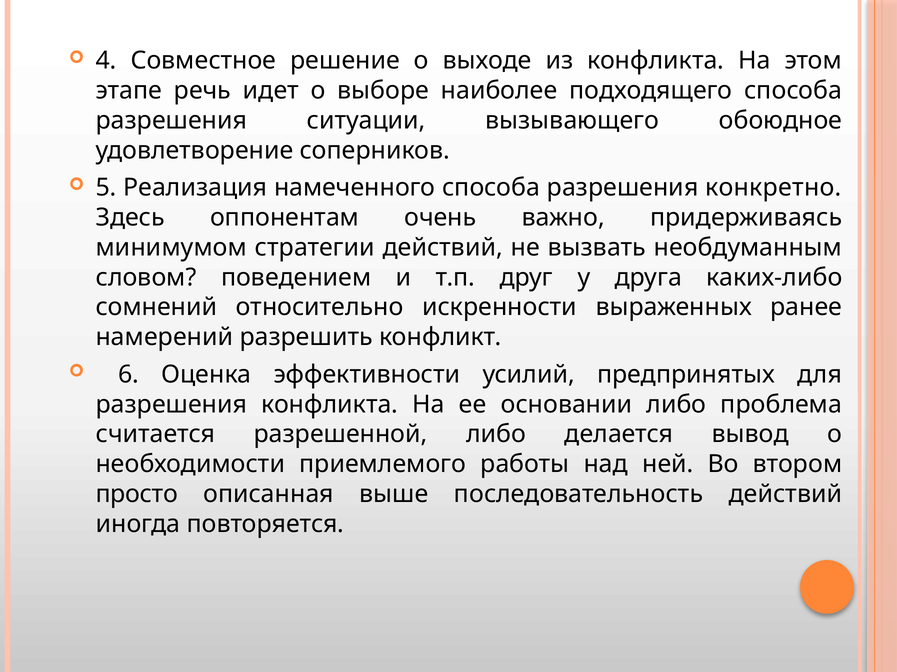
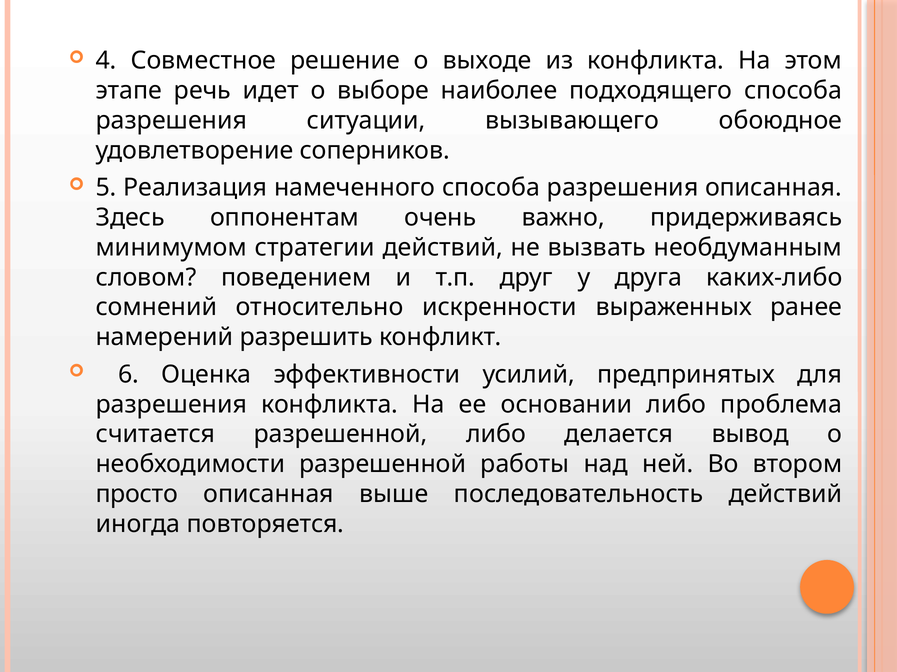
разрешения конкретно: конкретно -> описанная (774, 188)
необходимости приемлемого: приемлемого -> разрешенной (383, 465)
